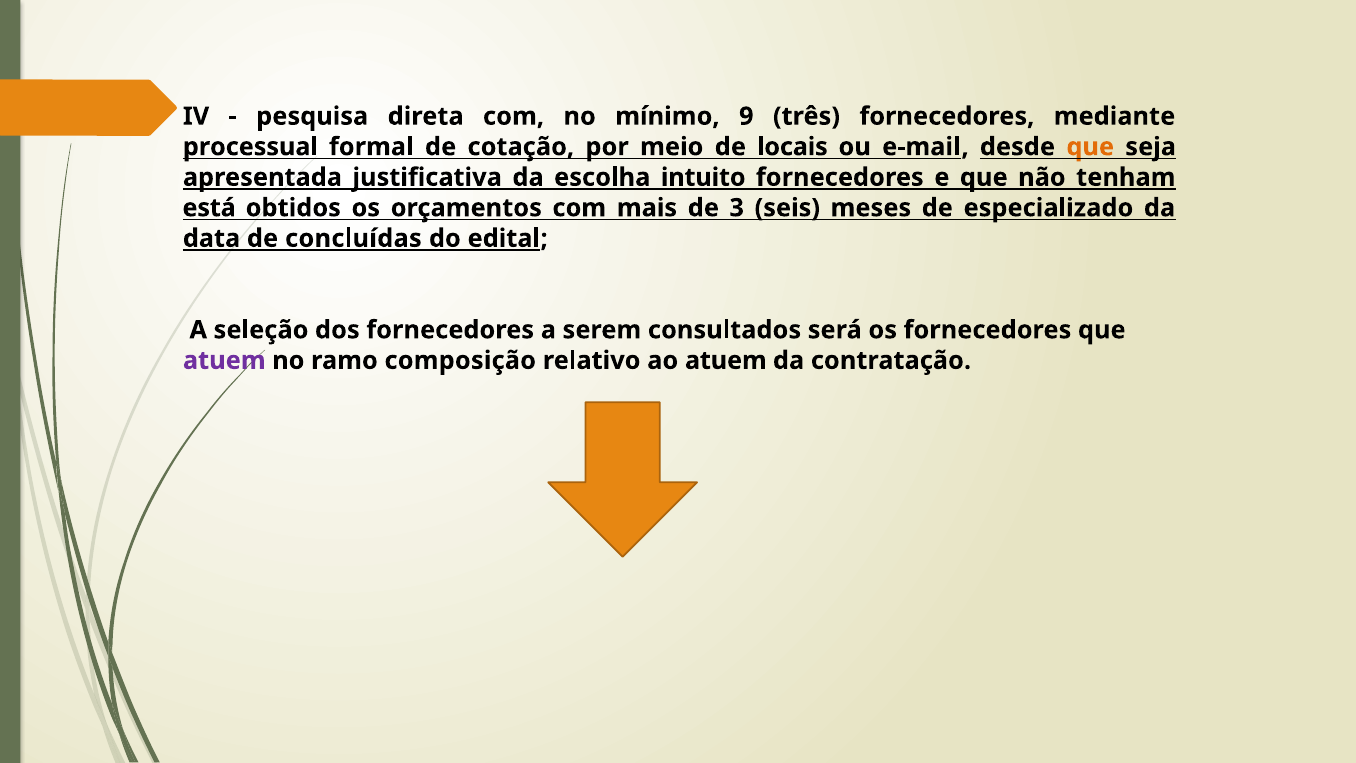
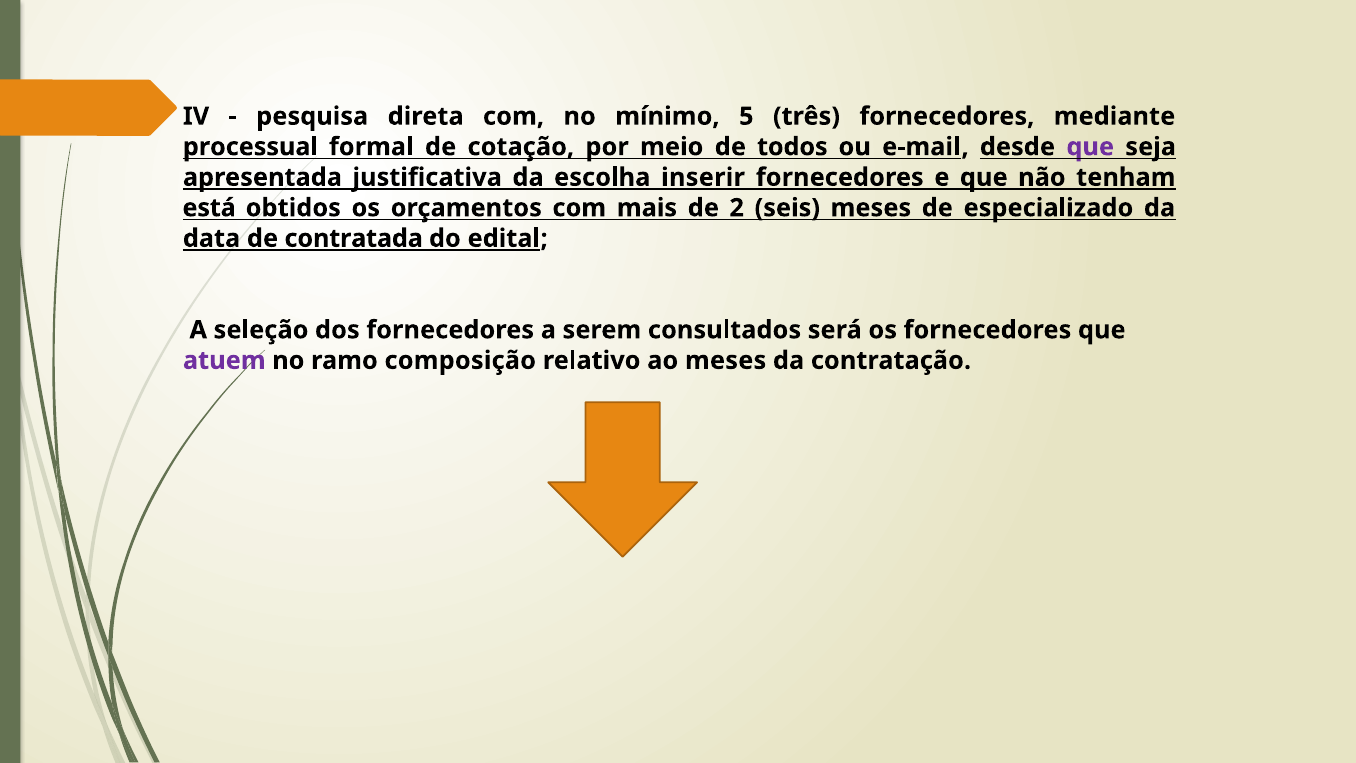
9: 9 -> 5 (746, 116)
locais: locais -> todos (792, 147)
que colour: orange -> purple (1090, 147)
intuito: intuito -> inserir (703, 177)
3: 3 -> 2 (737, 208)
concluídas: concluídas -> contratada (354, 238)
ao atuem: atuem -> meses (726, 360)
